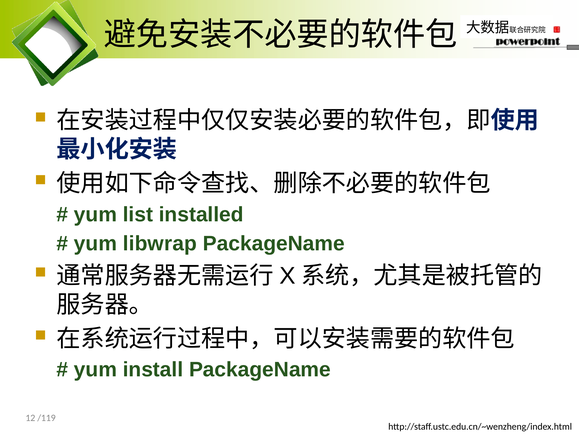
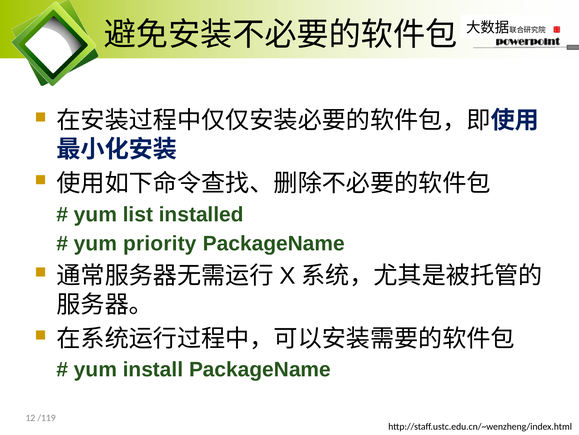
libwrap: libwrap -> priority (160, 243)
